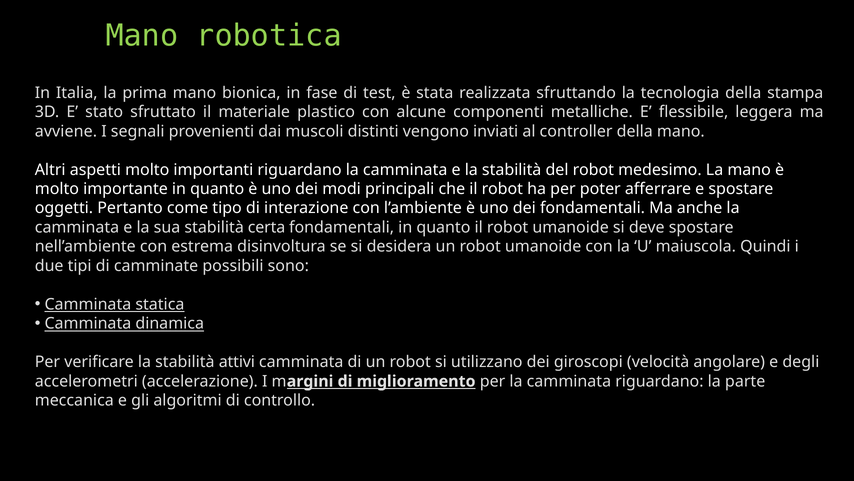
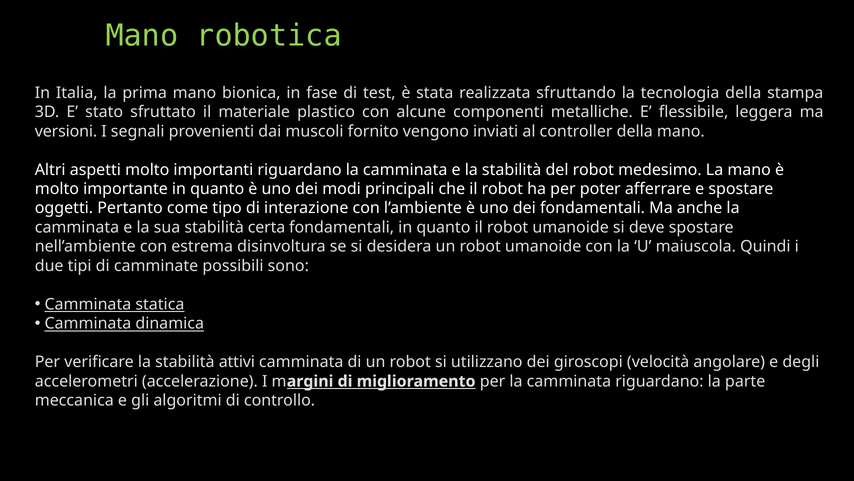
avviene: avviene -> versioni (66, 131)
distinti: distinti -> fornito (373, 131)
